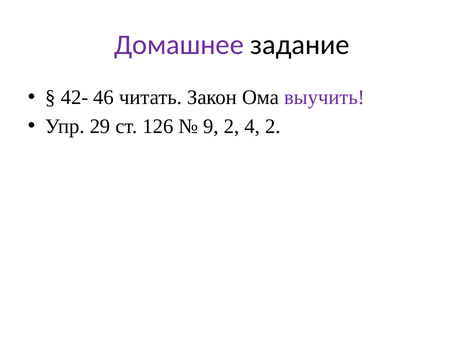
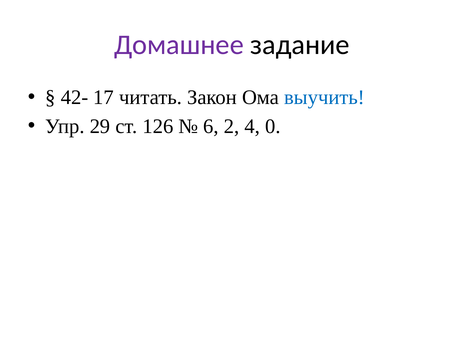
46: 46 -> 17 (104, 97)
выучить colour: purple -> blue (325, 97)
9: 9 -> 6 (211, 126)
4 2: 2 -> 0 (273, 126)
